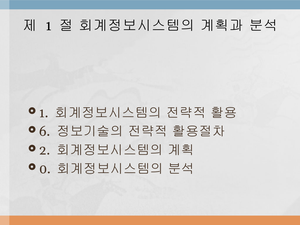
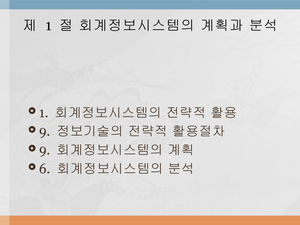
6: 6 -> 9 (45, 132)
2: 2 -> 9 (45, 150)
0: 0 -> 6 (45, 169)
